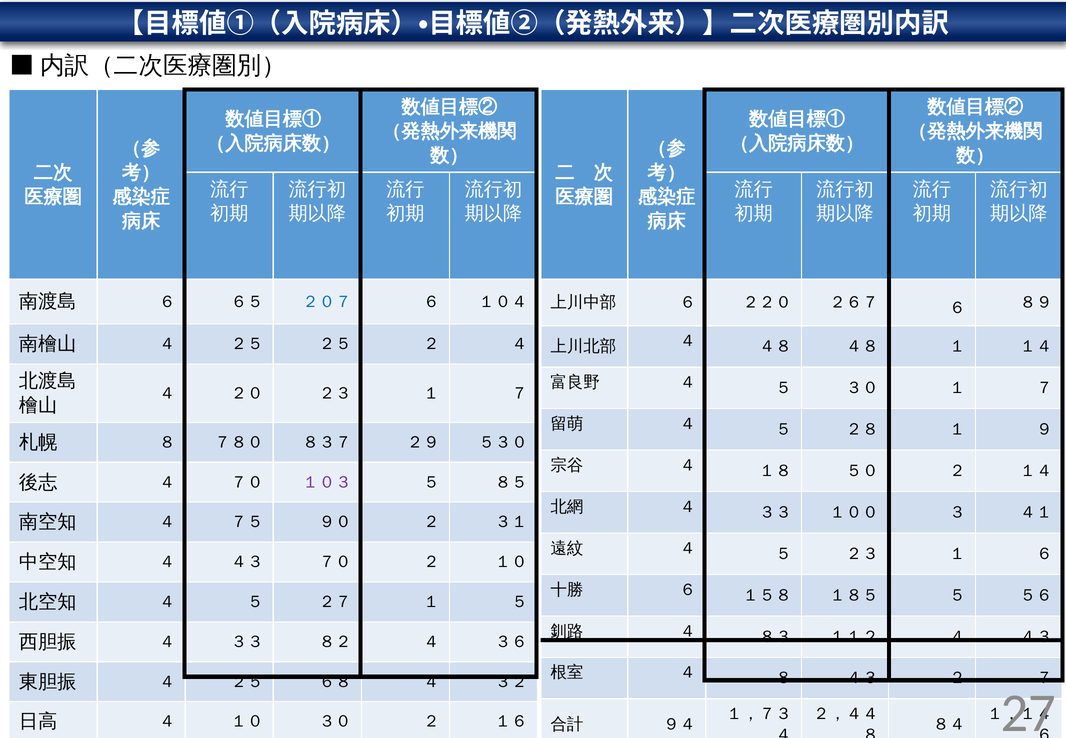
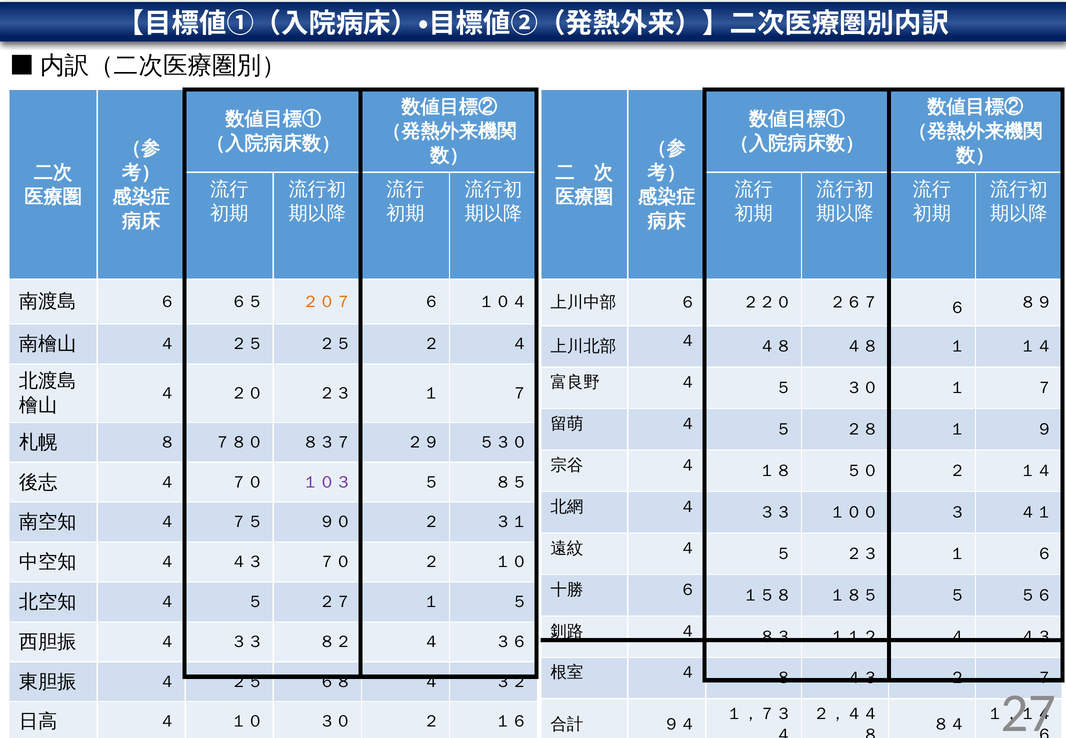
２０７ colour: blue -> orange (327, 302)
